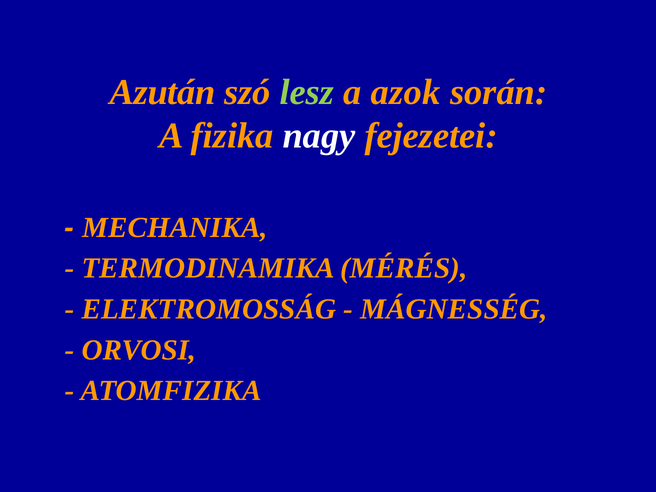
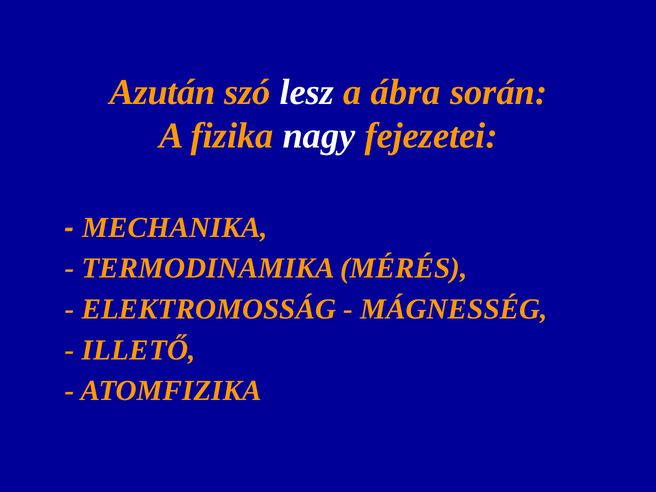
lesz colour: light green -> white (307, 92)
azok: azok -> ábra (406, 92)
ORVOSI: ORVOSI -> ILLETŐ (139, 350)
